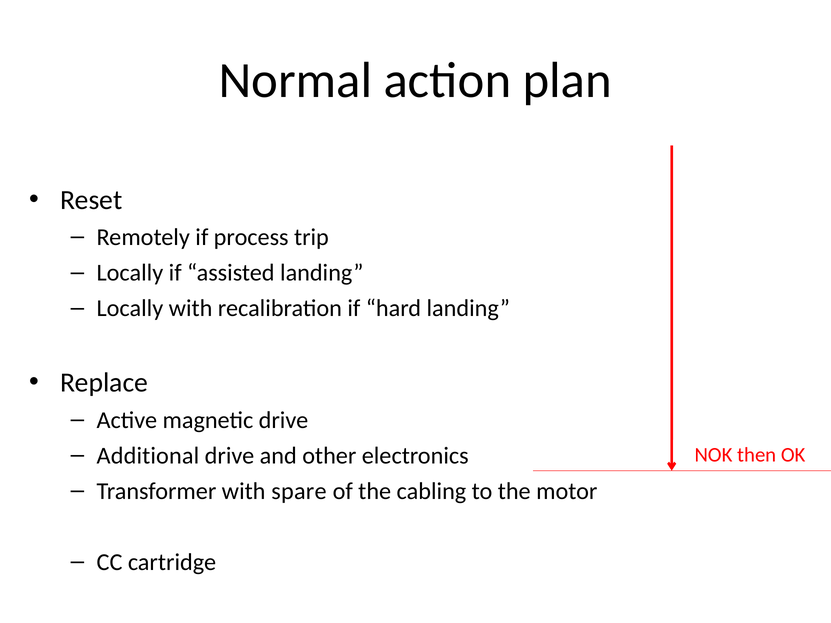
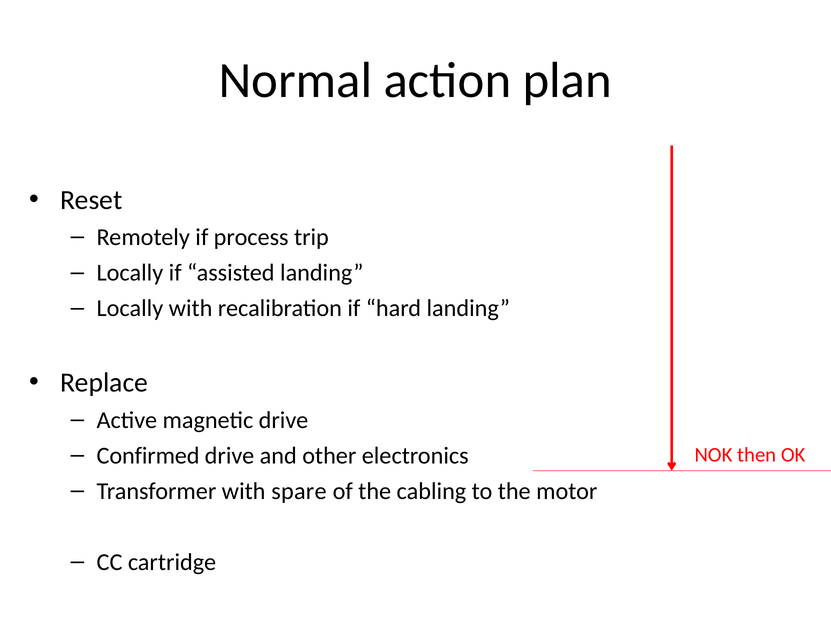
Additional: Additional -> Confirmed (148, 456)
